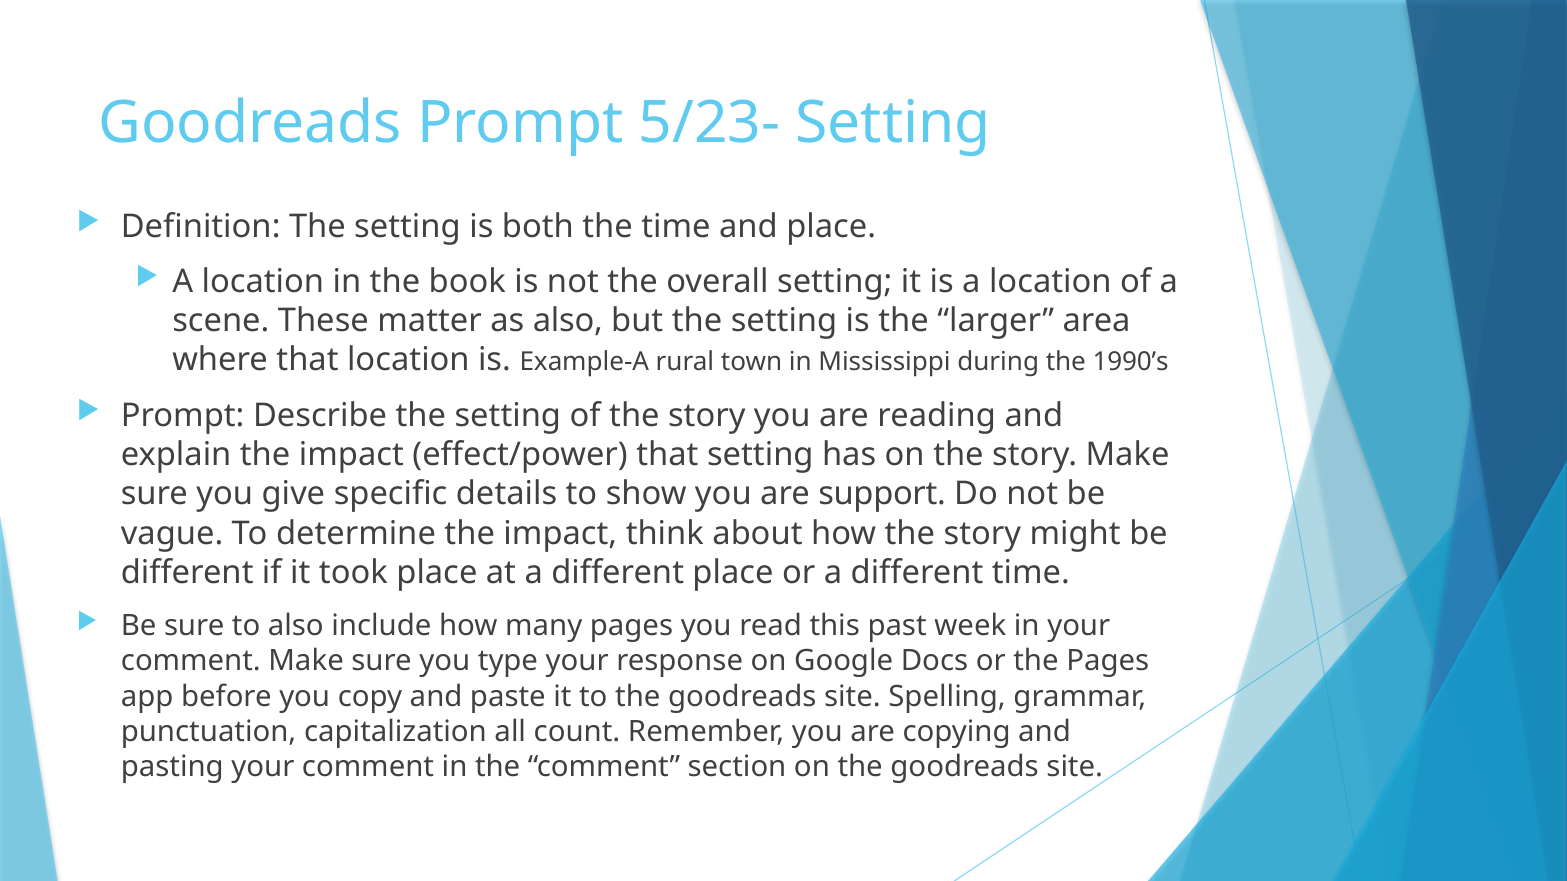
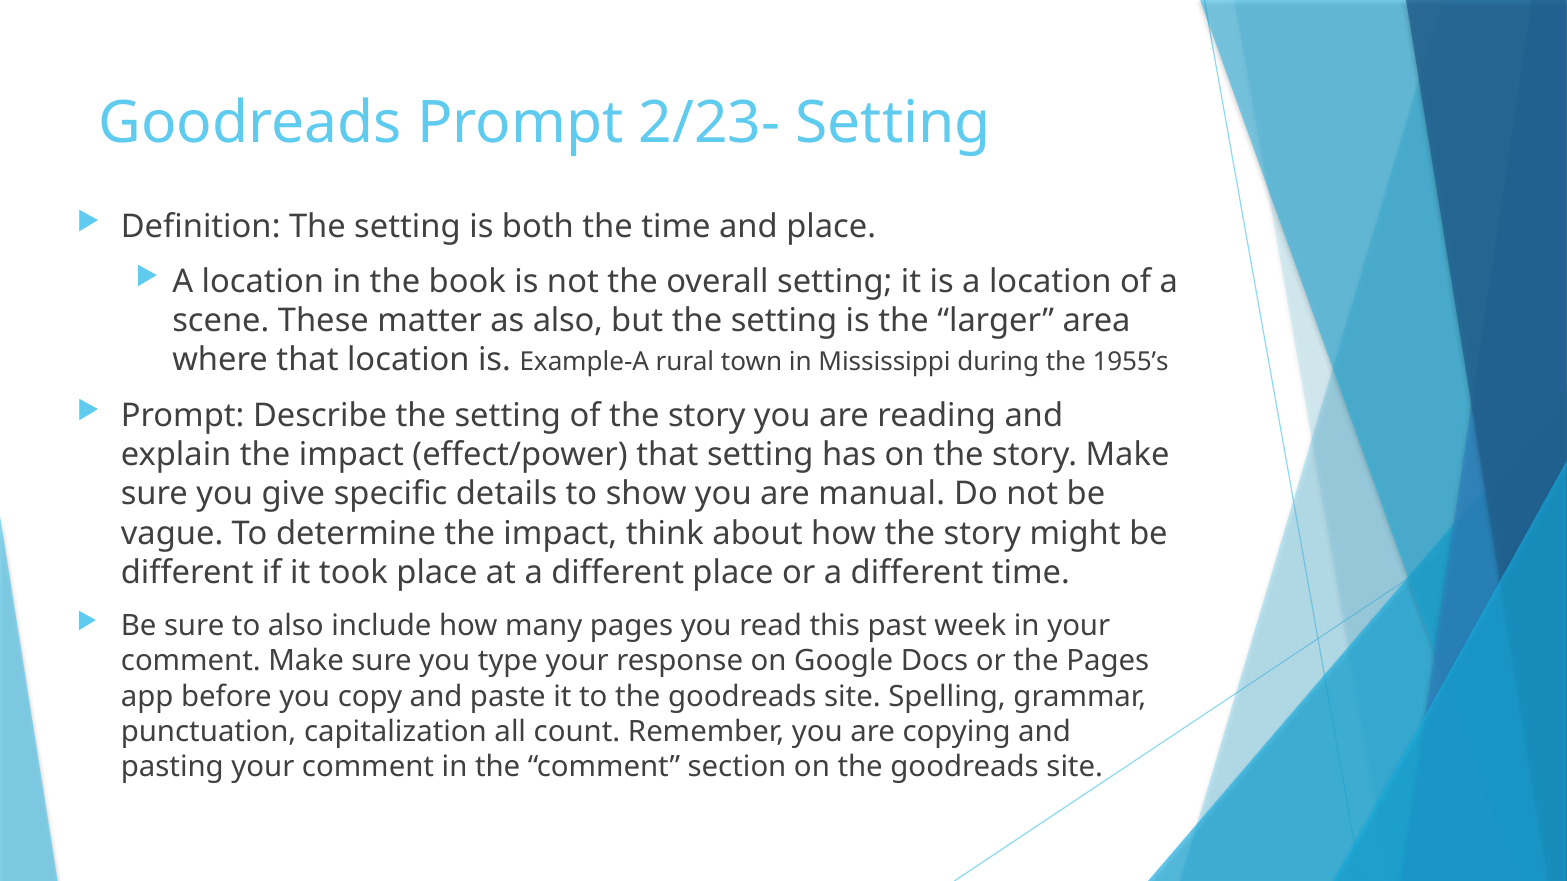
5/23-: 5/23- -> 2/23- (710, 124)
1990’s: 1990’s -> 1955’s (1131, 363)
support: support -> manual (882, 494)
